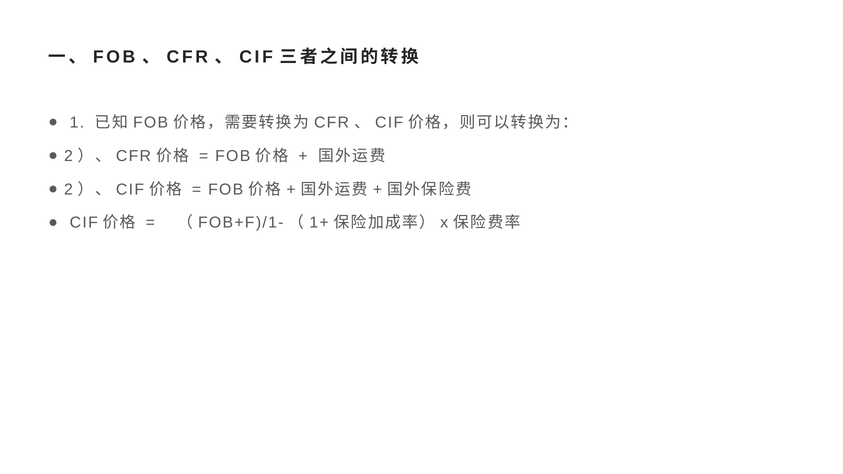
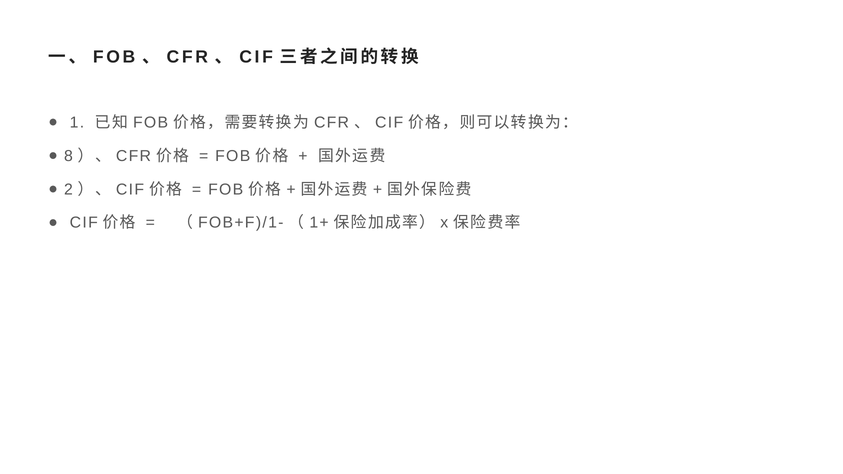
2: 2 -> 8 (68, 156)
